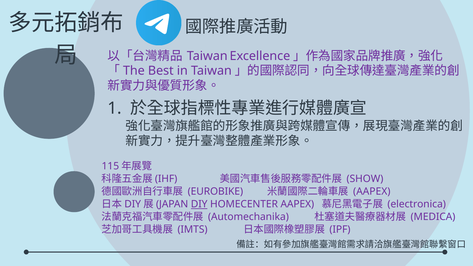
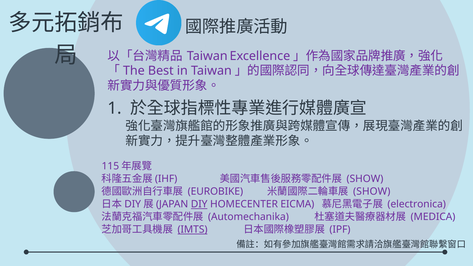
AAPEX: AAPEX -> SHOW (372, 192)
HOMECENTER AAPEX: AAPEX -> EICMA (297, 204)
IMTS underline: none -> present (192, 230)
